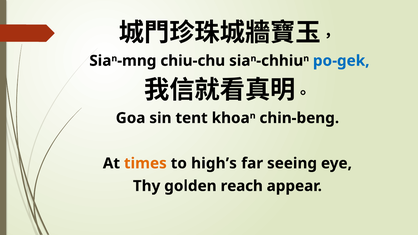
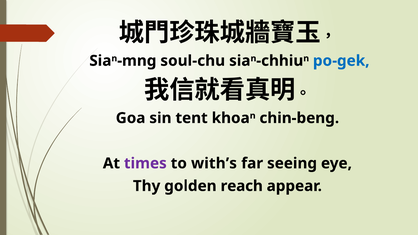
chiu-chu: chiu-chu -> soul-chu (193, 61)
times colour: orange -> purple (145, 163)
high’s: high’s -> with’s (214, 163)
